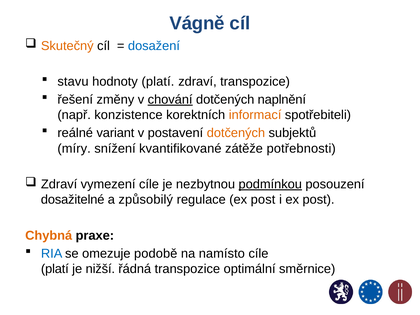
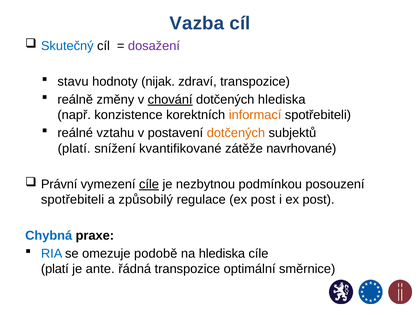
Vágně: Vágně -> Vazba (197, 23)
Skutečný colour: orange -> blue (67, 46)
dosažení colour: blue -> purple (154, 46)
hodnoty platí: platí -> nijak (158, 82)
řešení: řešení -> reálně (75, 100)
dotčených naplnění: naplnění -> hlediska (282, 100)
variant: variant -> vztahu (115, 133)
míry: míry -> platí (74, 148)
potřebnosti: potřebnosti -> navrhované (301, 148)
Zdraví: Zdraví -> Právní (59, 184)
cíle underline: none -> present (149, 184)
podmínkou underline: present -> none (270, 184)
dosažitelné: dosažitelné -> spotřebiteli (73, 200)
Chybná colour: orange -> blue (49, 236)
na namísto: namísto -> hlediska (222, 254)
nižší: nižší -> ante (100, 269)
